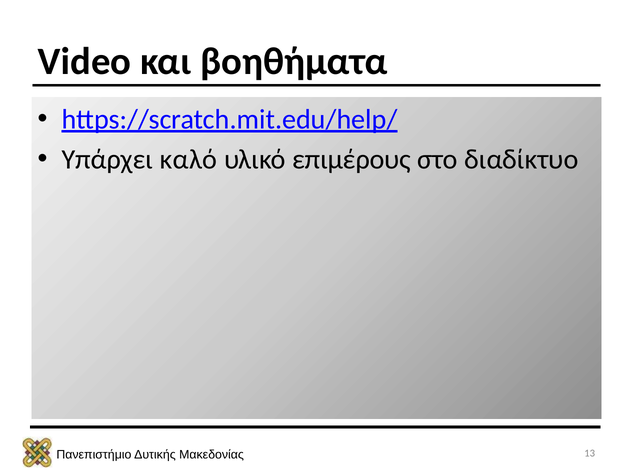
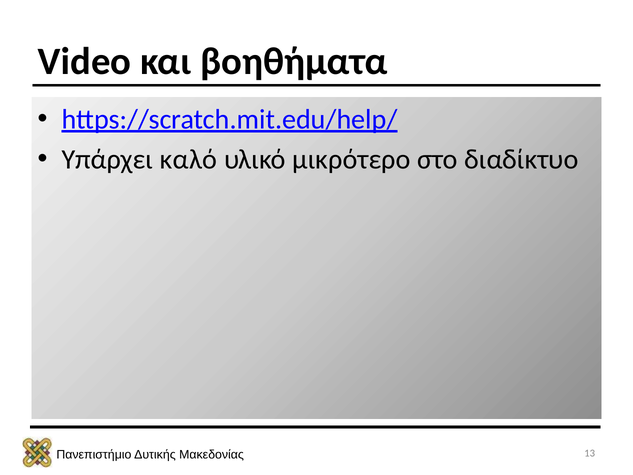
επιμέρους: επιμέρους -> μικρότερο (351, 159)
